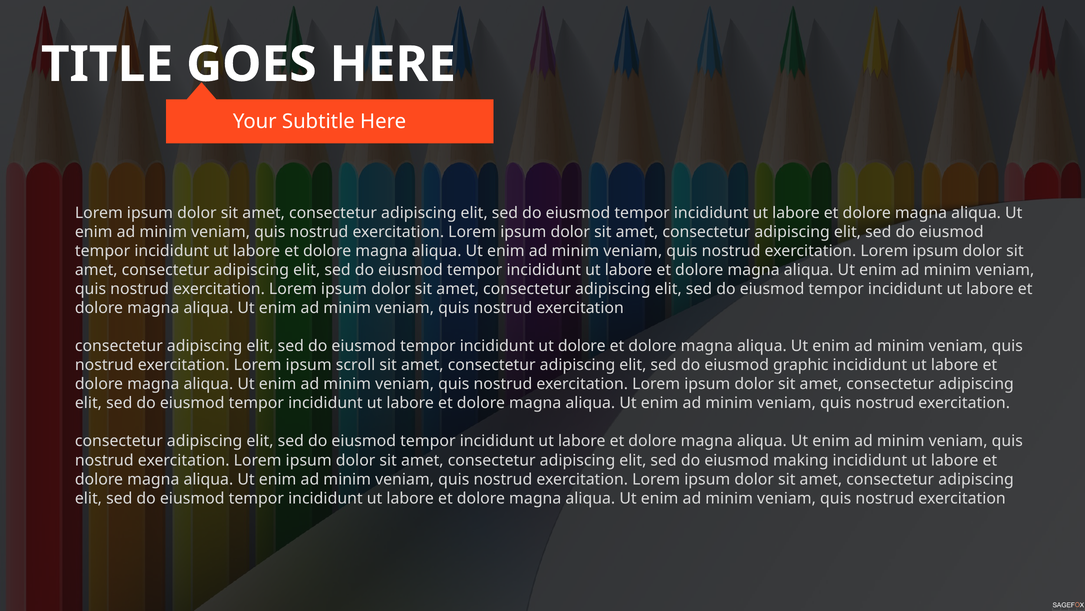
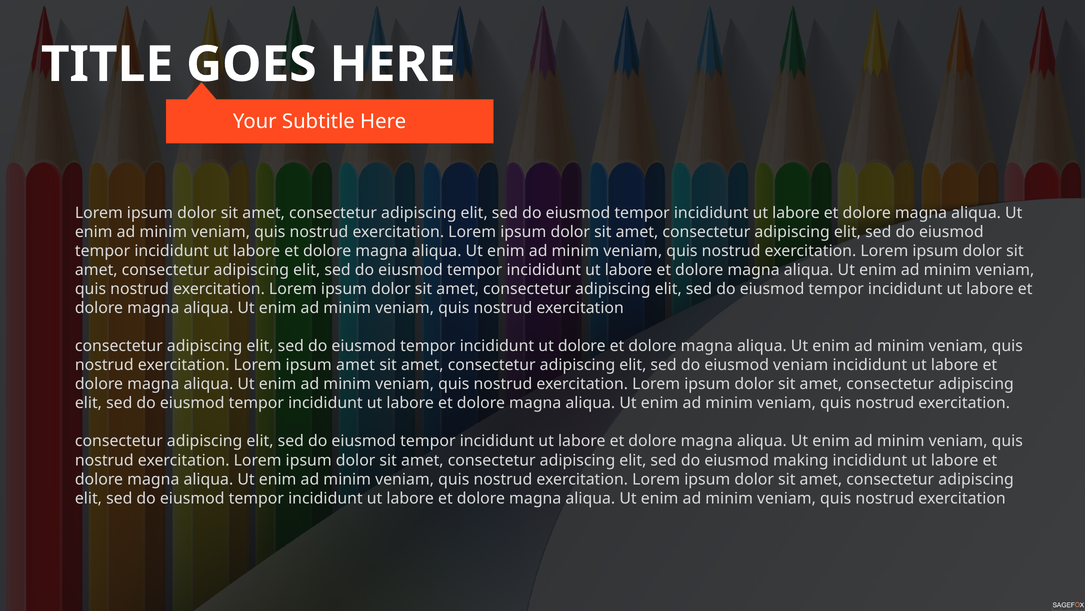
ipsum scroll: scroll -> amet (356, 365)
eiusmod graphic: graphic -> veniam (801, 365)
